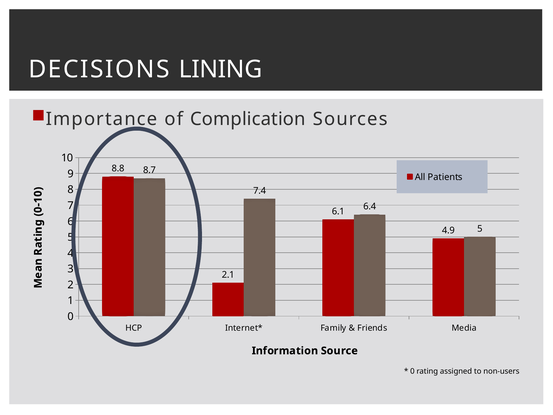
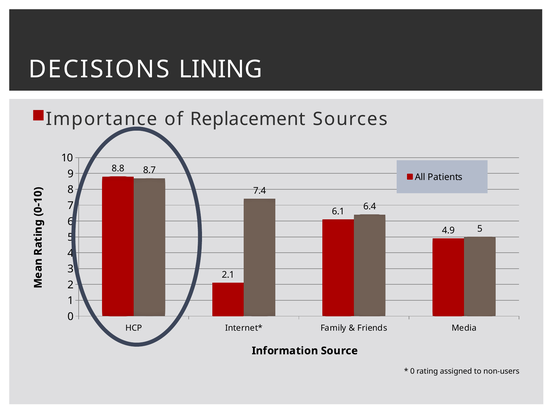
Complication: Complication -> Replacement (248, 119)
